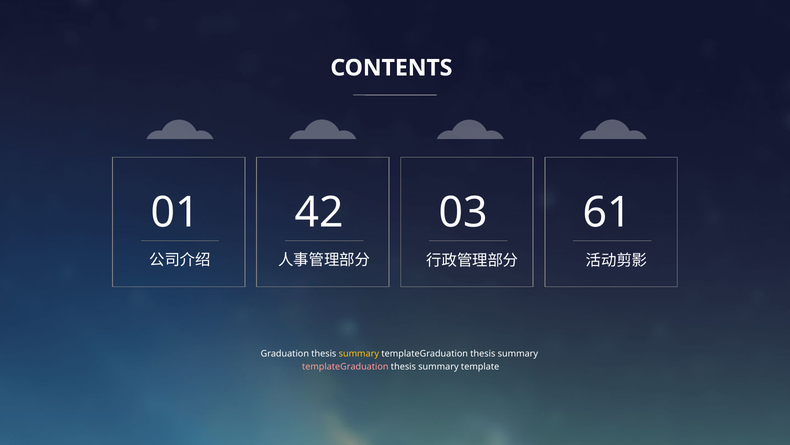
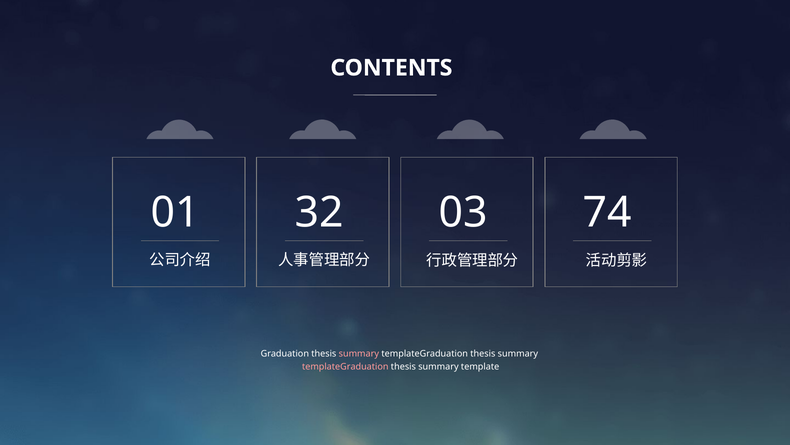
42: 42 -> 32 (319, 212)
61: 61 -> 74 (607, 212)
summary colour: yellow -> pink (359, 353)
